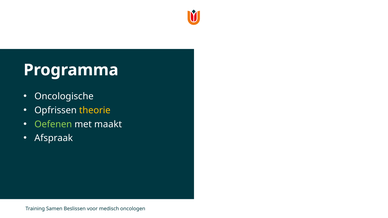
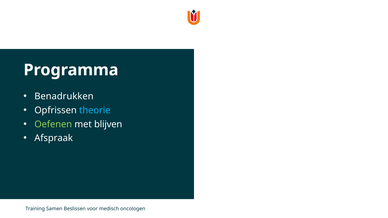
Oncologische: Oncologische -> Benadrukken (64, 97)
theorie colour: yellow -> light blue (95, 110)
maakt: maakt -> blijven (108, 124)
